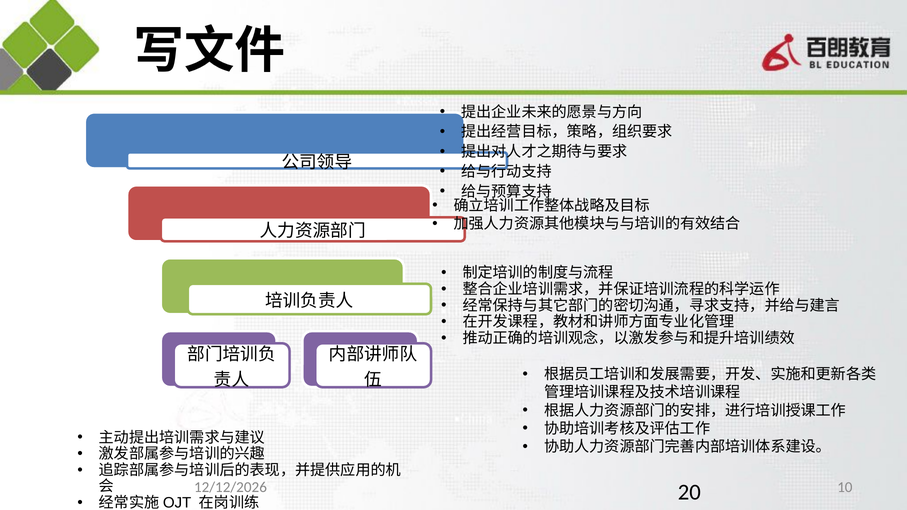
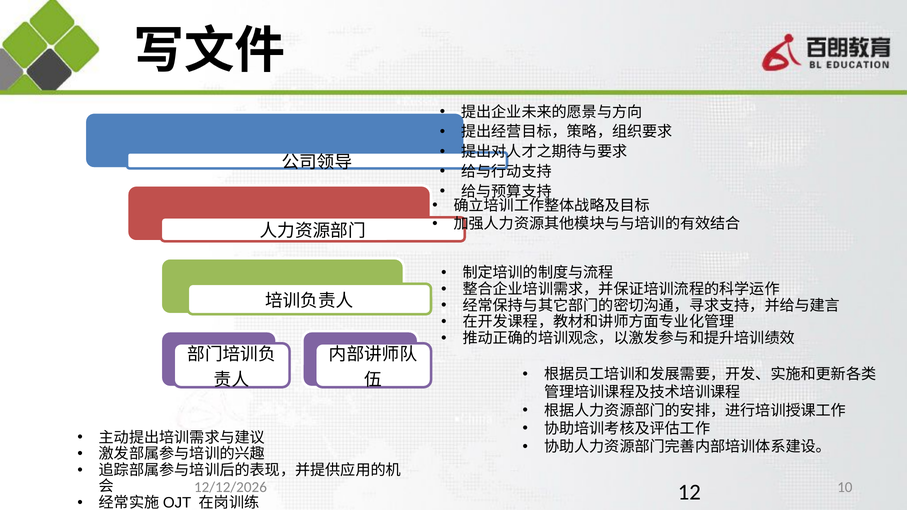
20: 20 -> 12 (689, 493)
